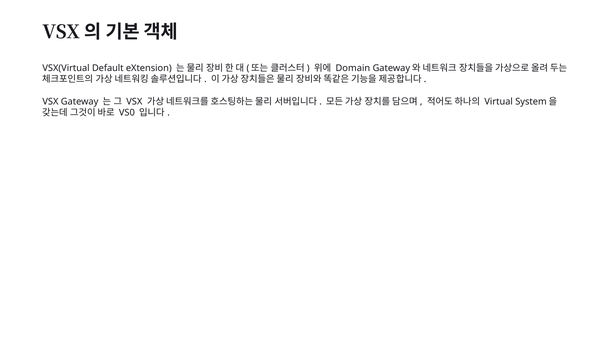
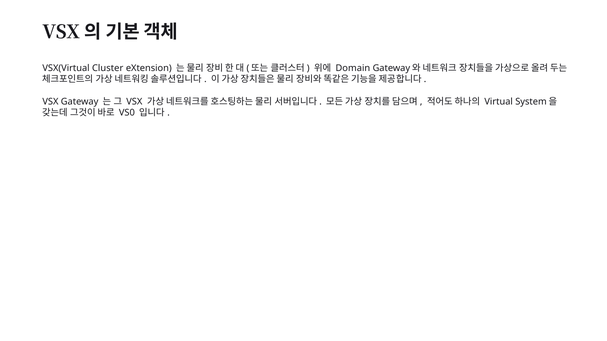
Default: Default -> Cluster (108, 68)
